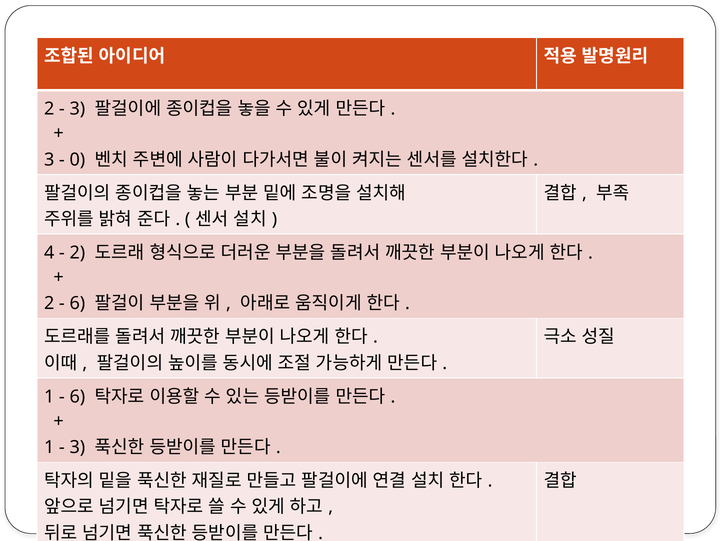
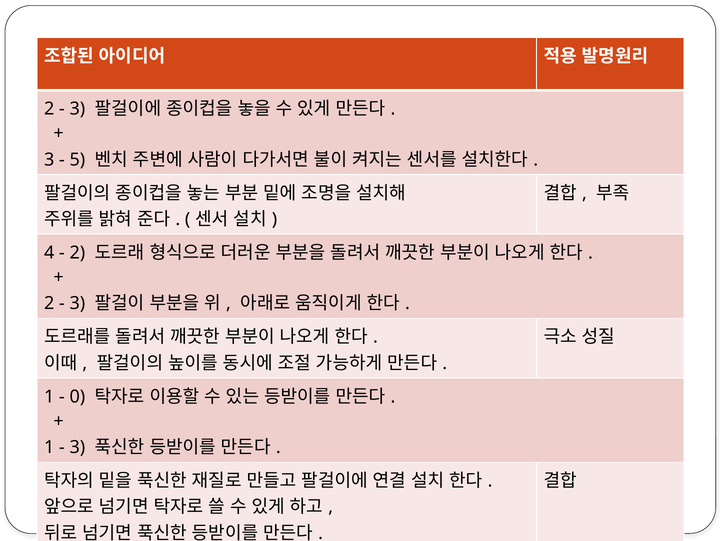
0: 0 -> 5 (77, 160)
6: 6 -> 3 (77, 303)
6: 6 -> 0 (77, 396)
